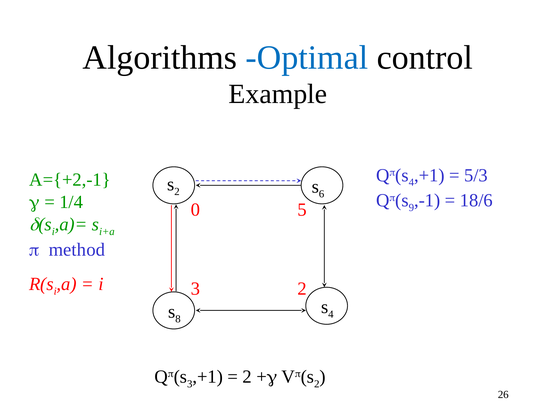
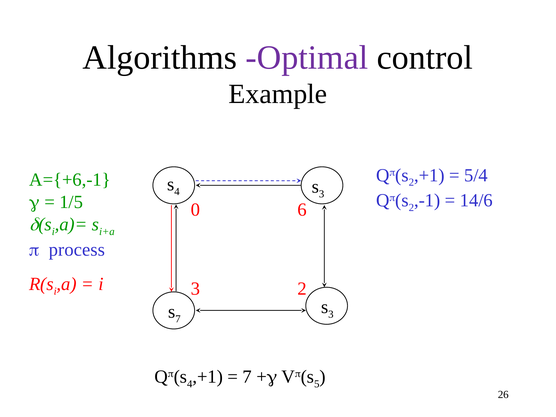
Optimal colour: blue -> purple (307, 58)
4: 4 -> 2 (411, 182)
5/3: 5/3 -> 5/4 (476, 175)
A={+2,-1: A={+2,-1 -> A={+6,-1 (70, 180)
2: 2 -> 4 (177, 192)
6: 6 -> 3 (322, 194)
9: 9 -> 2 (411, 208)
18/6: 18/6 -> 14/6 (476, 201)
1/4: 1/4 -> 1/5 (71, 202)
5: 5 -> 6 (302, 210)
method: method -> process (77, 250)
4: 4 -> 3 (331, 314)
8: 8 -> 7 (178, 319)
3: 3 -> 4 (190, 384)
2: 2 -> 7 (247, 377)
2: 2 -> 5 (317, 384)
